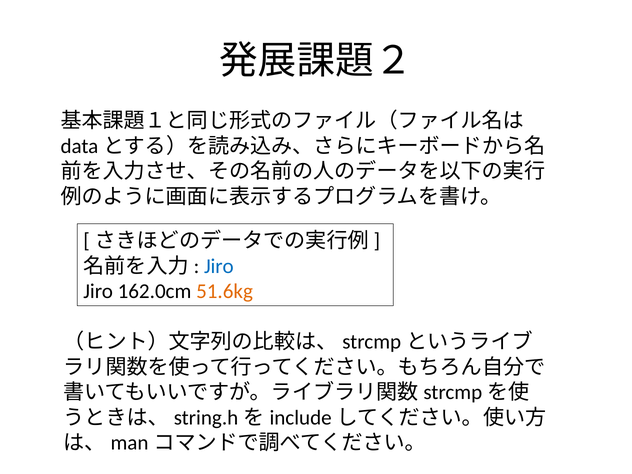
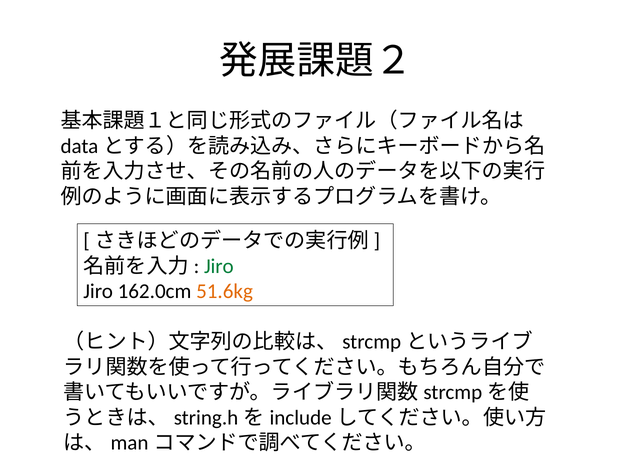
Jiro colour: blue -> green (219, 266)
